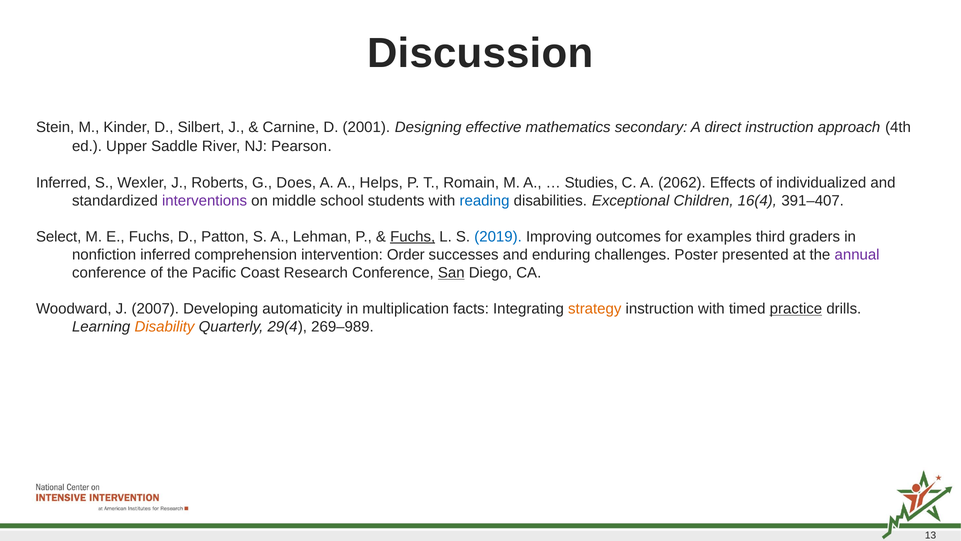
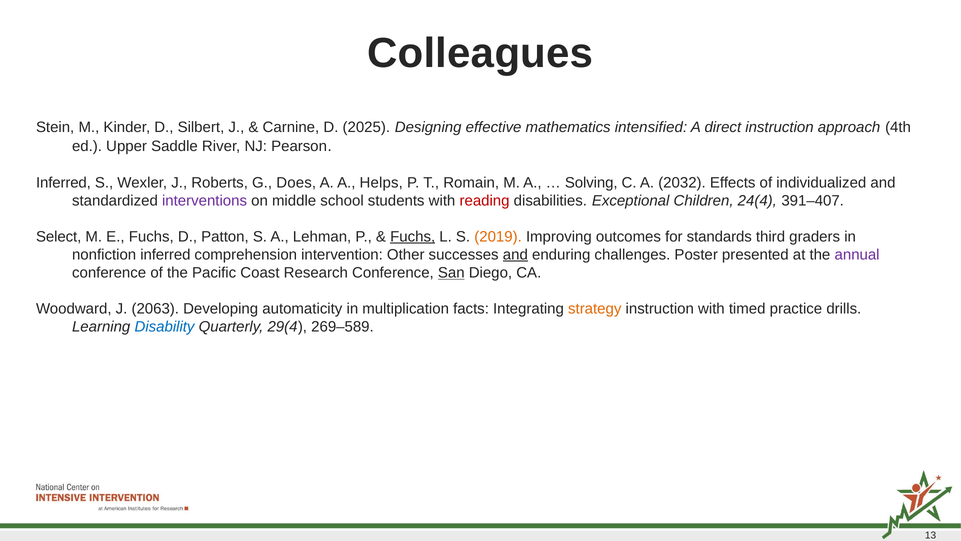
Discussion: Discussion -> Colleagues (480, 53)
2001: 2001 -> 2025 (366, 127)
secondary: secondary -> intensified (651, 127)
Studies: Studies -> Solving (591, 182)
2062: 2062 -> 2032 (682, 182)
reading colour: blue -> red (485, 200)
16(4: 16(4 -> 24(4 (757, 200)
2019 colour: blue -> orange (498, 236)
examples: examples -> standards (719, 236)
Order: Order -> Other (406, 255)
and underline: none -> present (515, 255)
2007: 2007 -> 2063 (155, 309)
practice underline: present -> none (796, 309)
Disability colour: orange -> blue (165, 327)
269–989: 269–989 -> 269–589 (342, 327)
